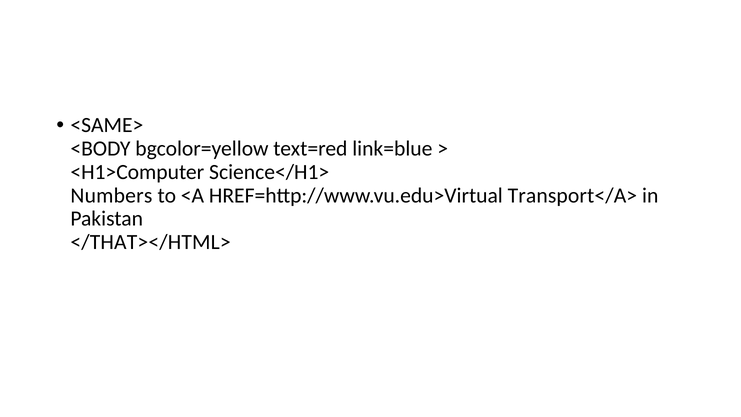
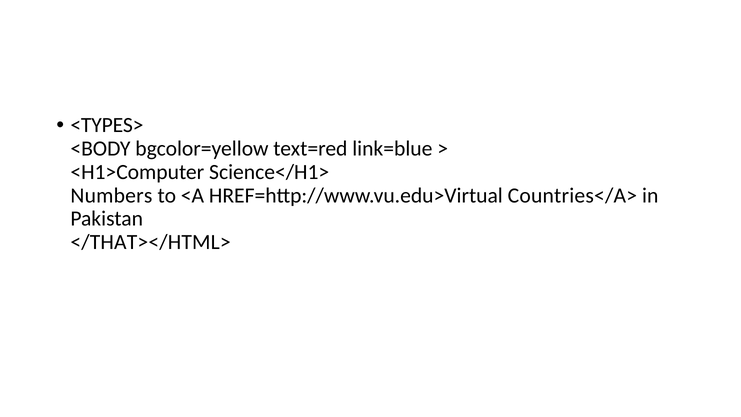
<SAME>: <SAME> -> <TYPES> (107, 125)
Transport</A>: Transport</A> -> Countries</A> (572, 195)
